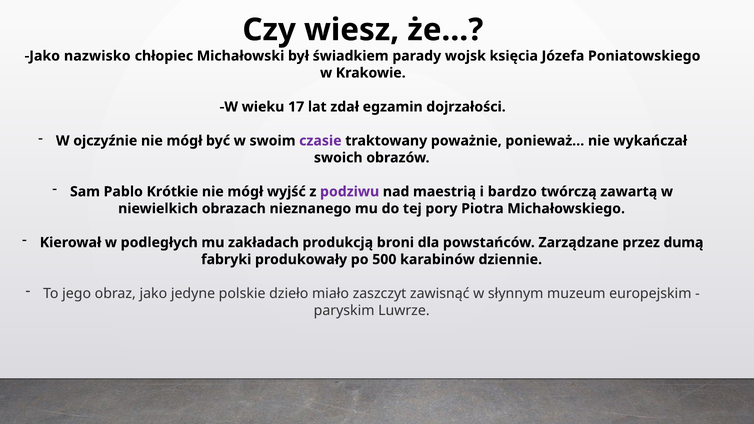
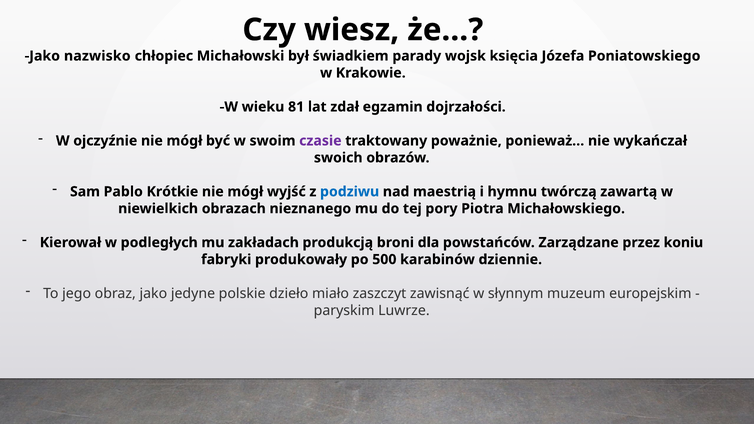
17: 17 -> 81 (296, 107)
podziwu colour: purple -> blue (350, 192)
bardzo: bardzo -> hymnu (512, 192)
dumą: dumą -> koniu (683, 243)
